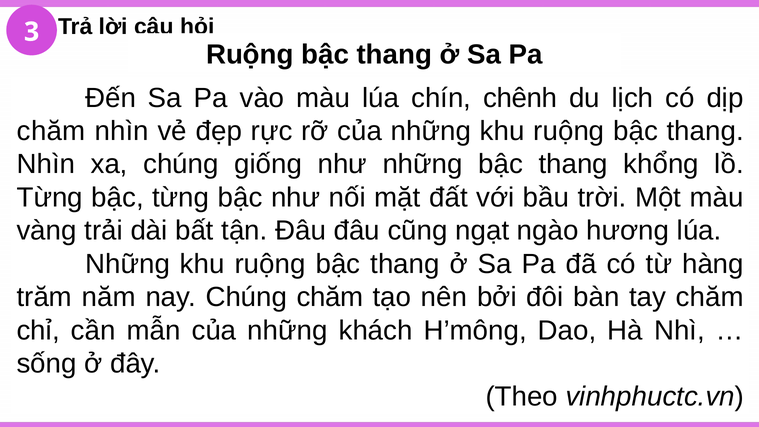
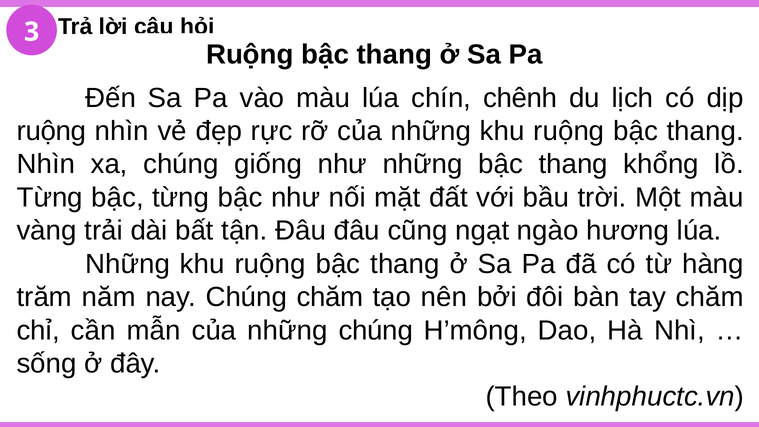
chăm: chăm -> ruộng (51, 131)
những khách: khách -> chúng (376, 330)
